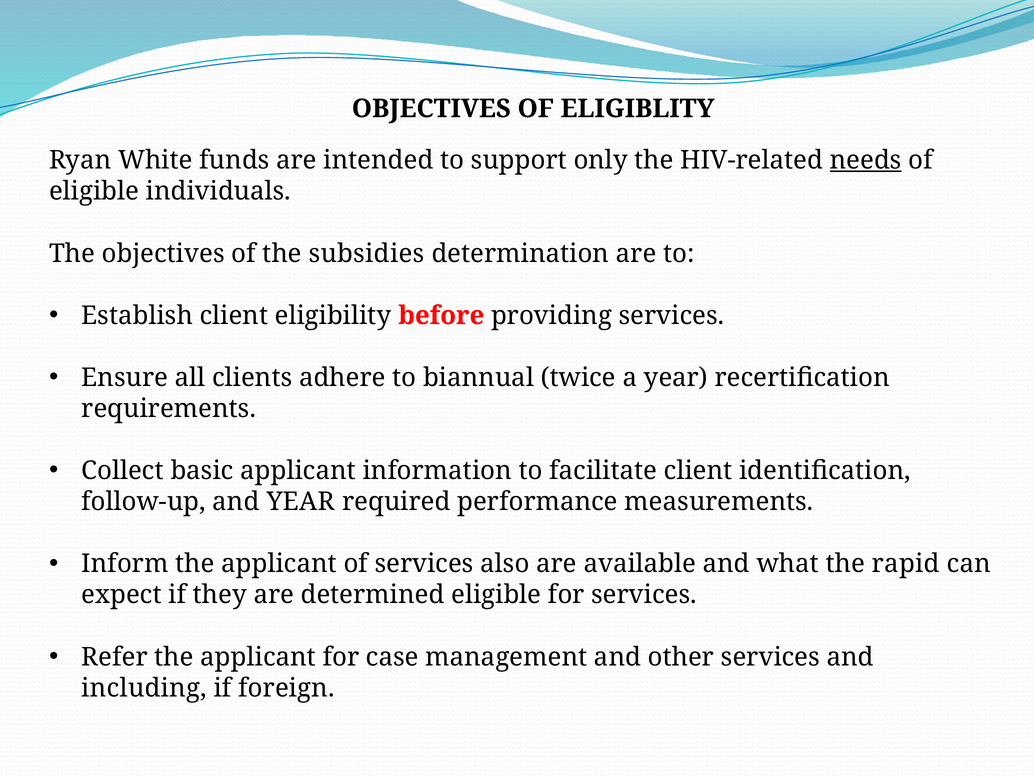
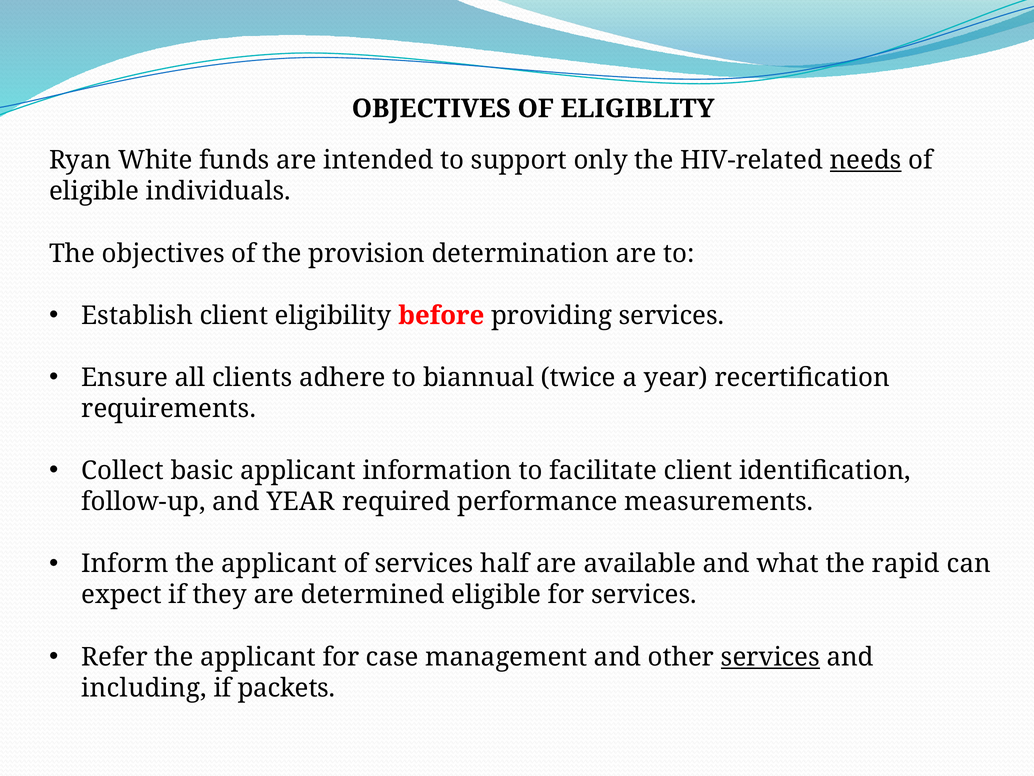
subsidies: subsidies -> provision (367, 253)
also: also -> half (505, 564)
services underline: none -> present (770, 657)
foreign: foreign -> packets (286, 688)
